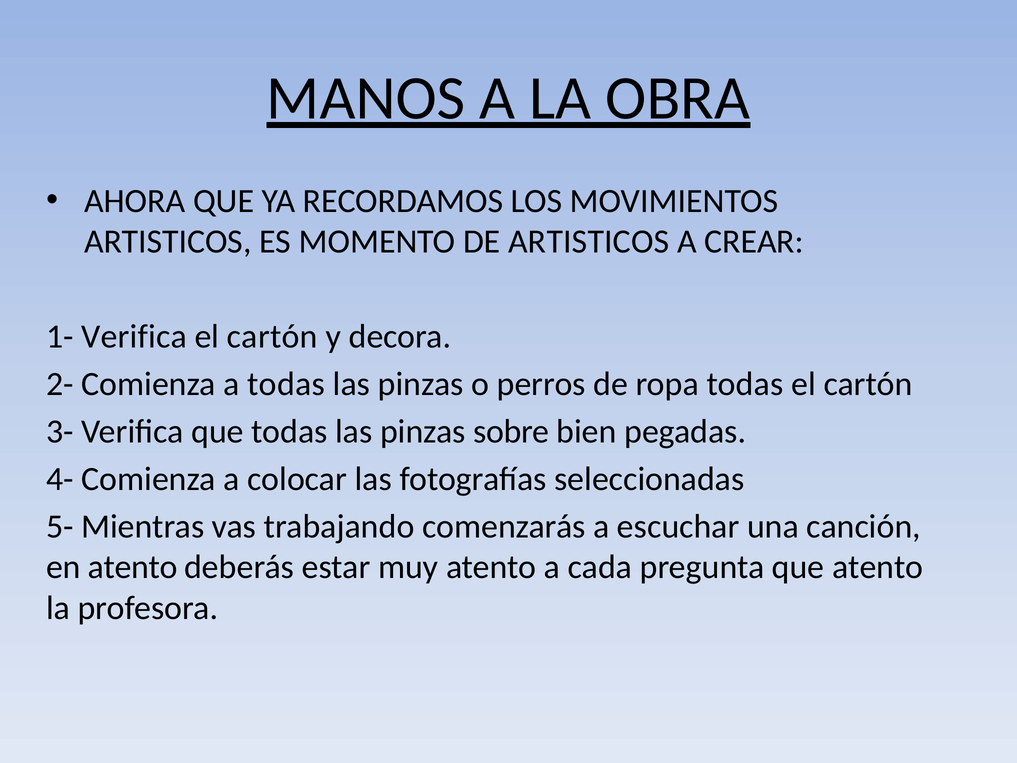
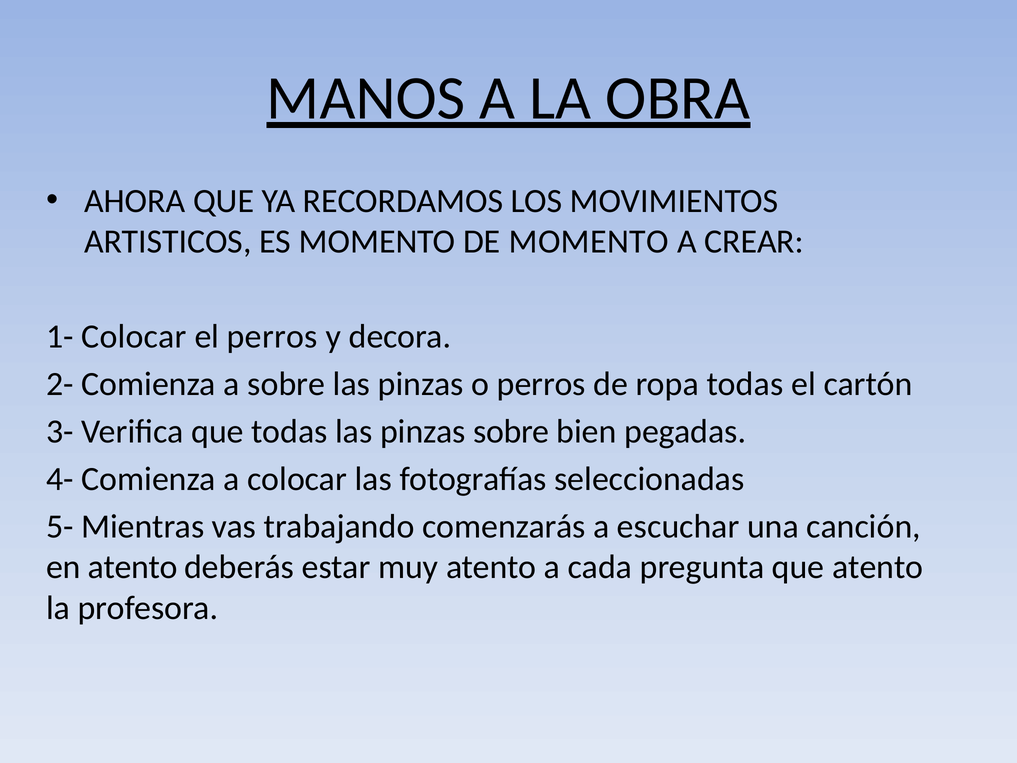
DE ARTISTICOS: ARTISTICOS -> MOMENTO (589, 242)
1- Verifica: Verifica -> Colocar (134, 337)
cartón: cartón -> perros (272, 337)
a todas: todas -> sobre (286, 384)
